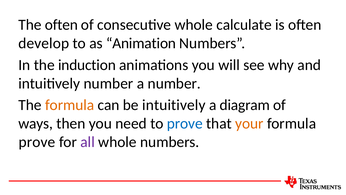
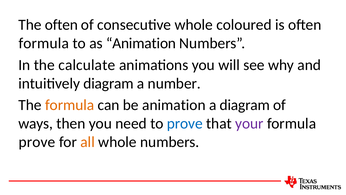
calculate: calculate -> coloured (244, 25)
develop: develop -> formula (44, 43)
induction: induction -> calculate (87, 65)
intuitively number: number -> diagram (109, 83)
be intuitively: intuitively -> animation (174, 105)
your colour: orange -> purple (249, 123)
all colour: purple -> orange (88, 142)
